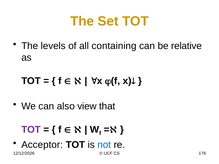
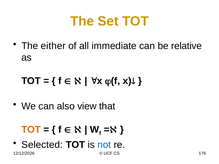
levels: levels -> either (53, 46)
containing: containing -> immediate (114, 46)
TOT colour: purple -> orange (31, 130)
Acceptor: Acceptor -> Selected (42, 145)
